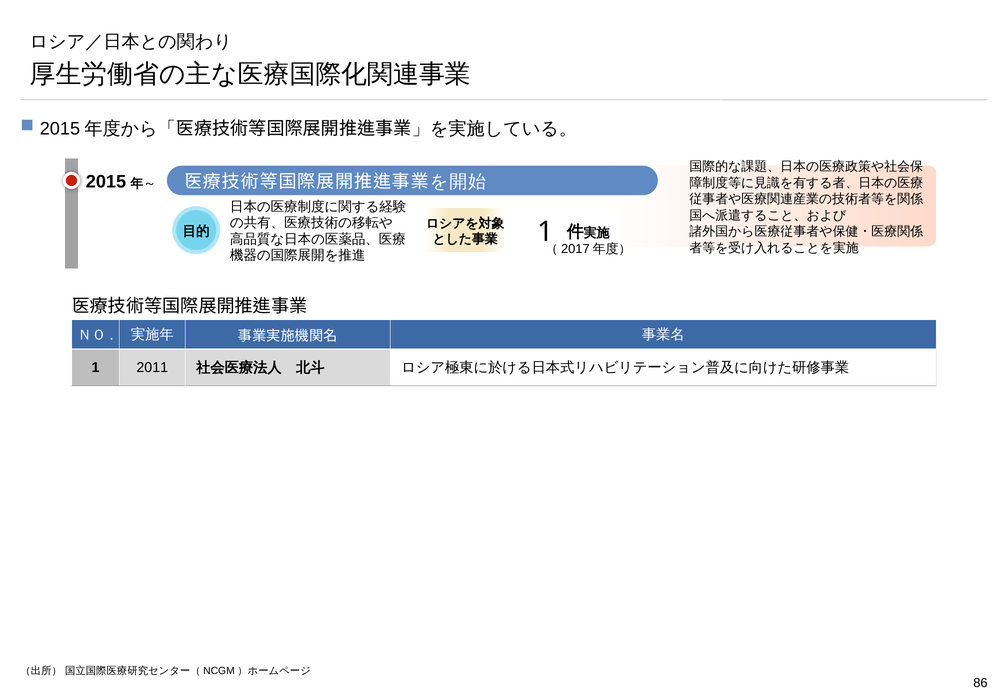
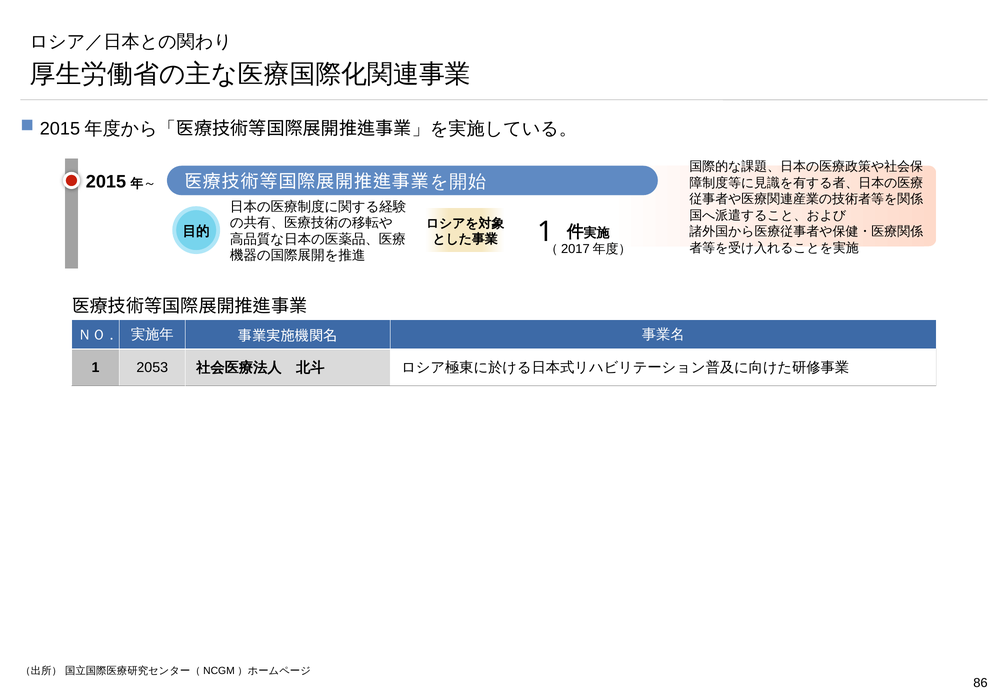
2011: 2011 -> 2053 (152, 367)
